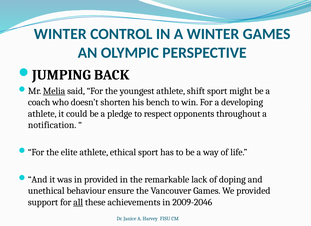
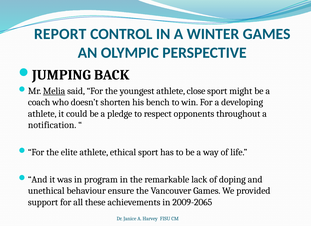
WINTER: WINTER -> REPORT (60, 34)
shift: shift -> close (196, 91)
in provided: provided -> program (101, 180)
all underline: present -> none (78, 203)
2009-2046: 2009-2046 -> 2009-2065 (192, 203)
